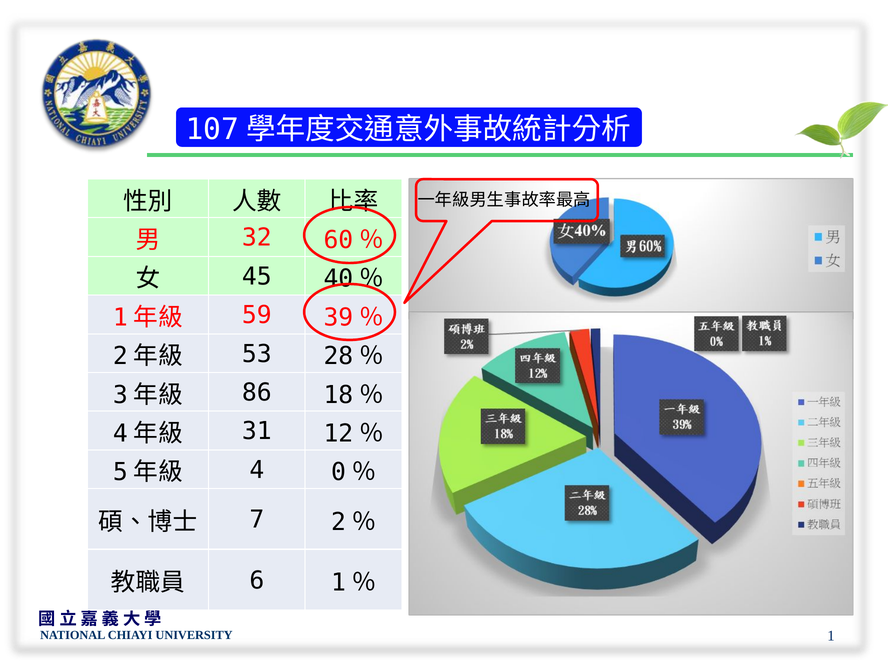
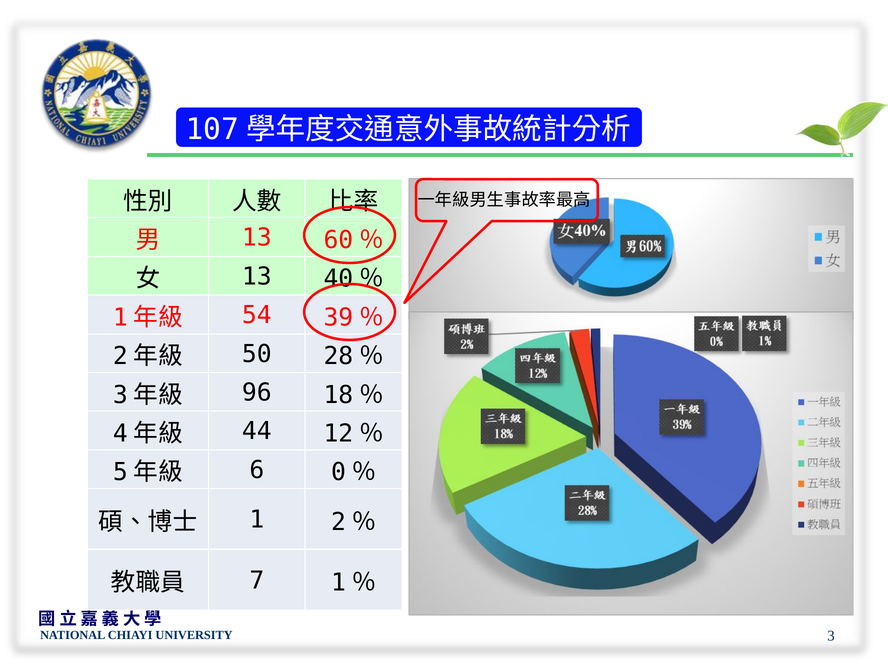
32: 32 -> 13 (257, 238)
45: 45 -> 13 (257, 277)
59: 59 -> 54 (257, 315)
53: 53 -> 50 (257, 354)
86: 86 -> 96 (257, 393)
31: 31 -> 44 (257, 431)
4: 4 -> 6 (257, 470)
7: 7 -> 1 (257, 520)
6: 6 -> 7 (257, 580)
1: 1 -> 3 (831, 636)
